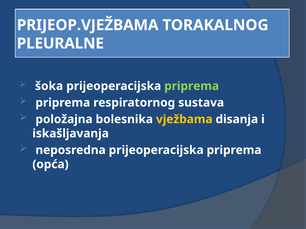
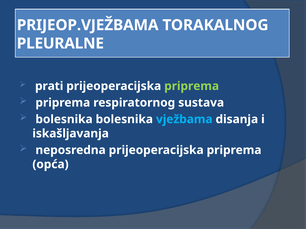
šoka: šoka -> prati (49, 86)
položajna: položajna -> bolesnika (64, 120)
vježbama colour: yellow -> light blue (184, 120)
